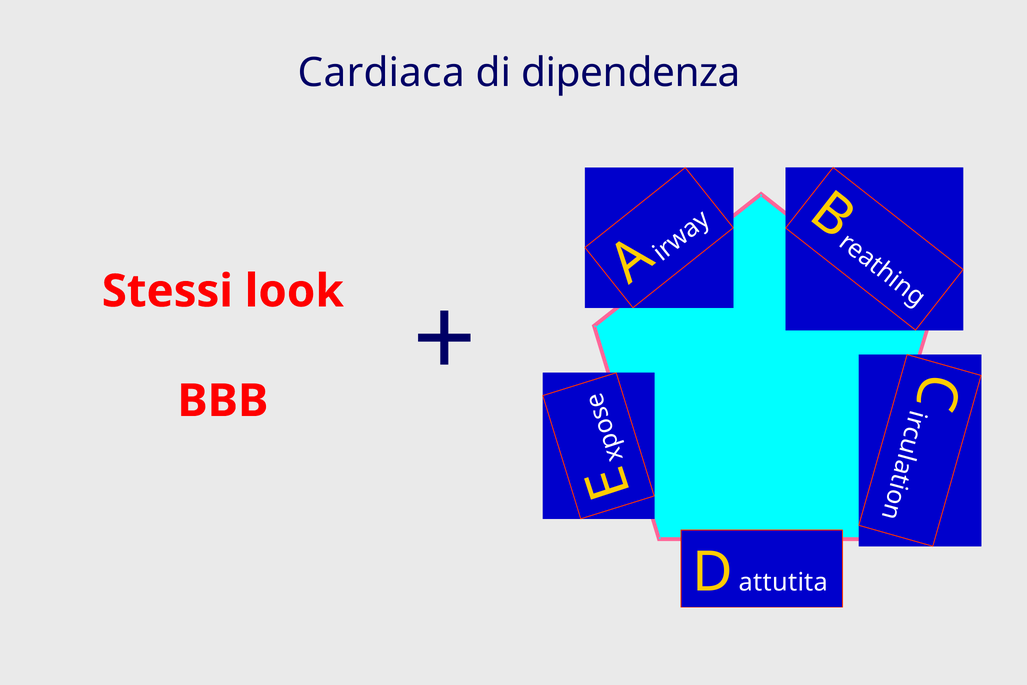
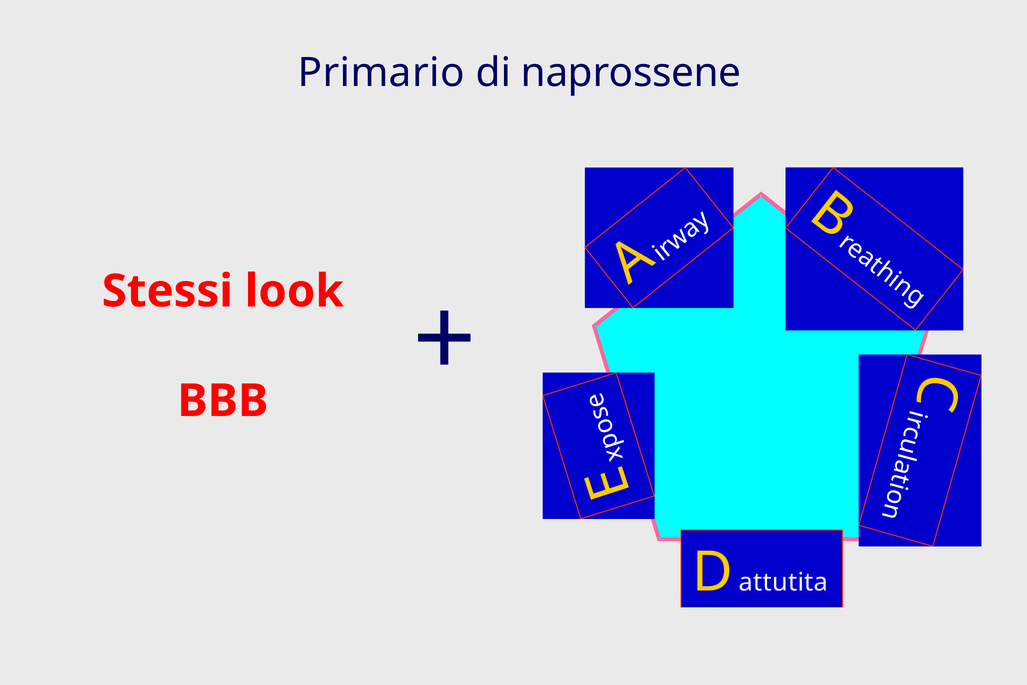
Cardiaca: Cardiaca -> Primario (381, 73)
dipendenza: dipendenza -> naprossene (631, 73)
